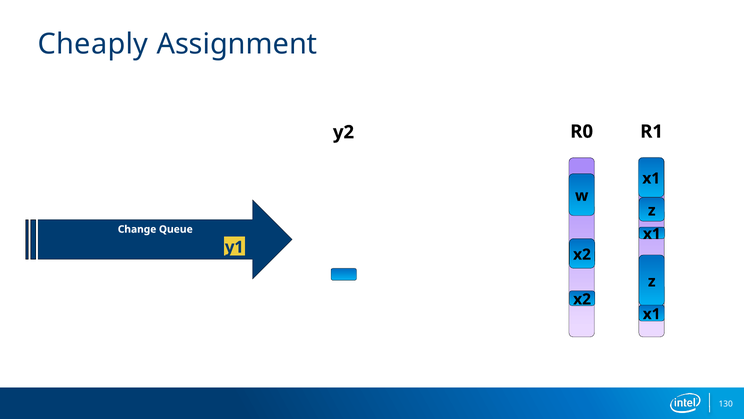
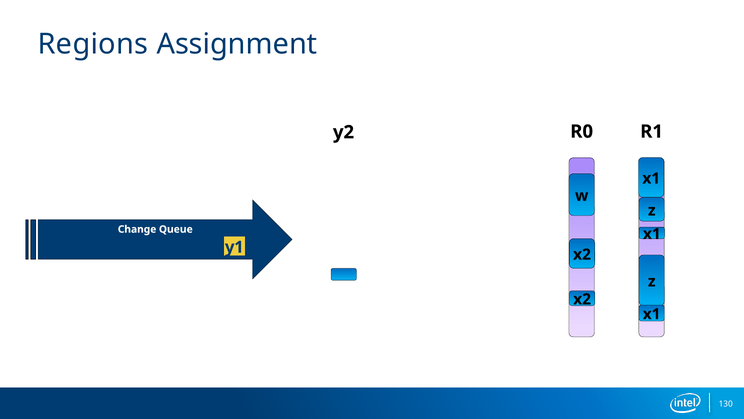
Cheaply: Cheaply -> Regions (93, 44)
